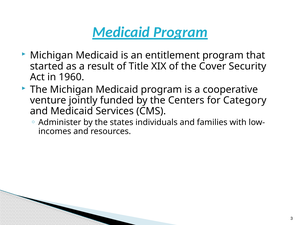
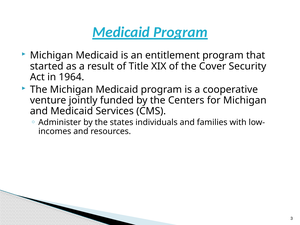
1960: 1960 -> 1964 (71, 77)
for Category: Category -> Michigan (245, 100)
